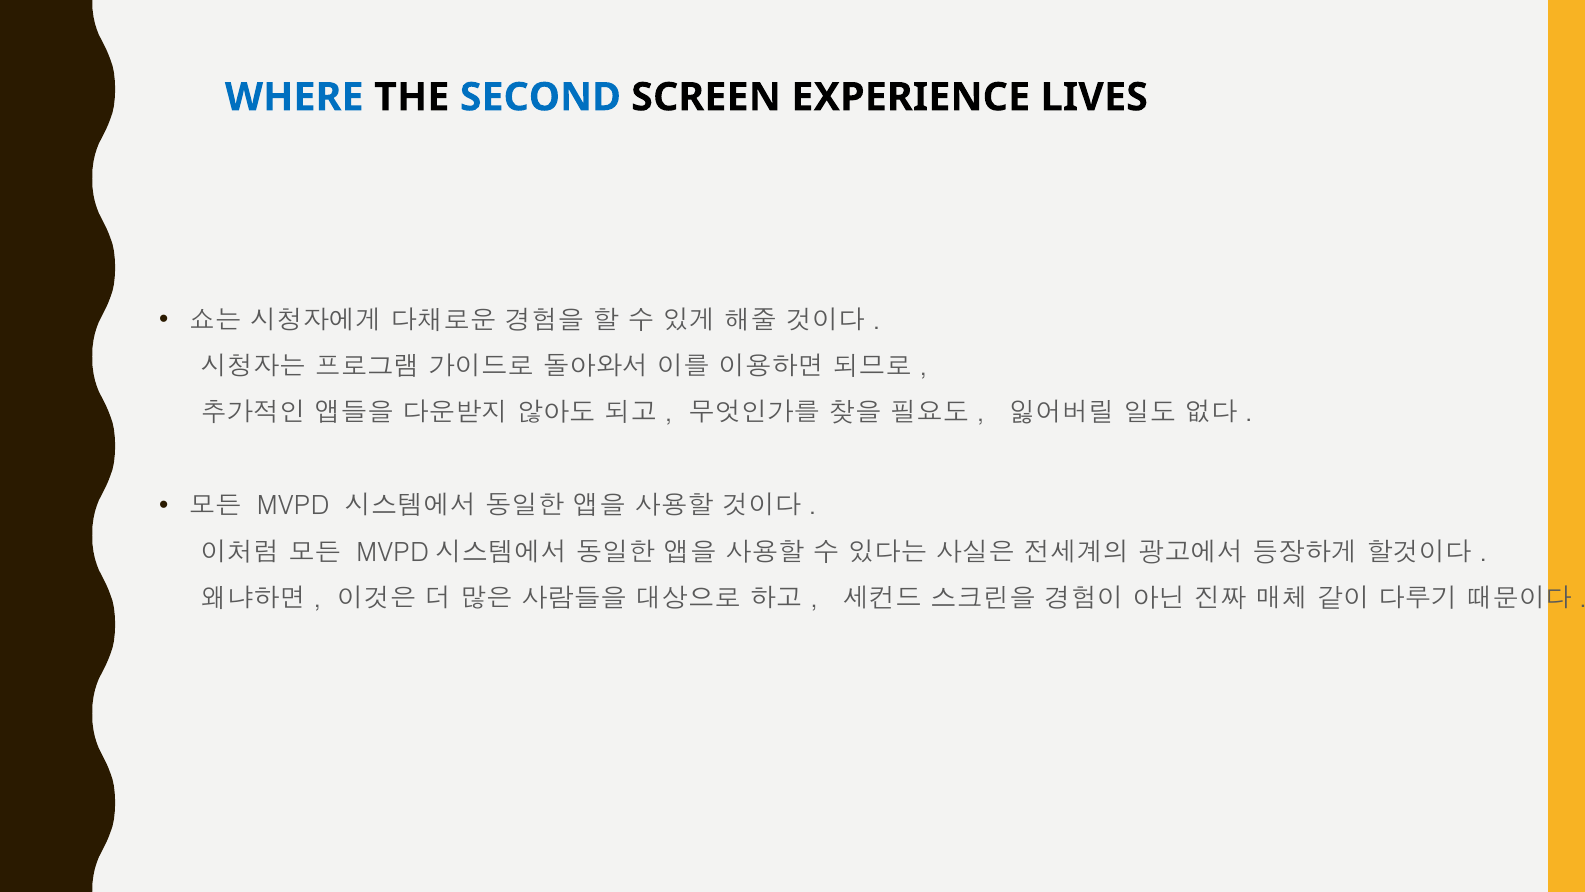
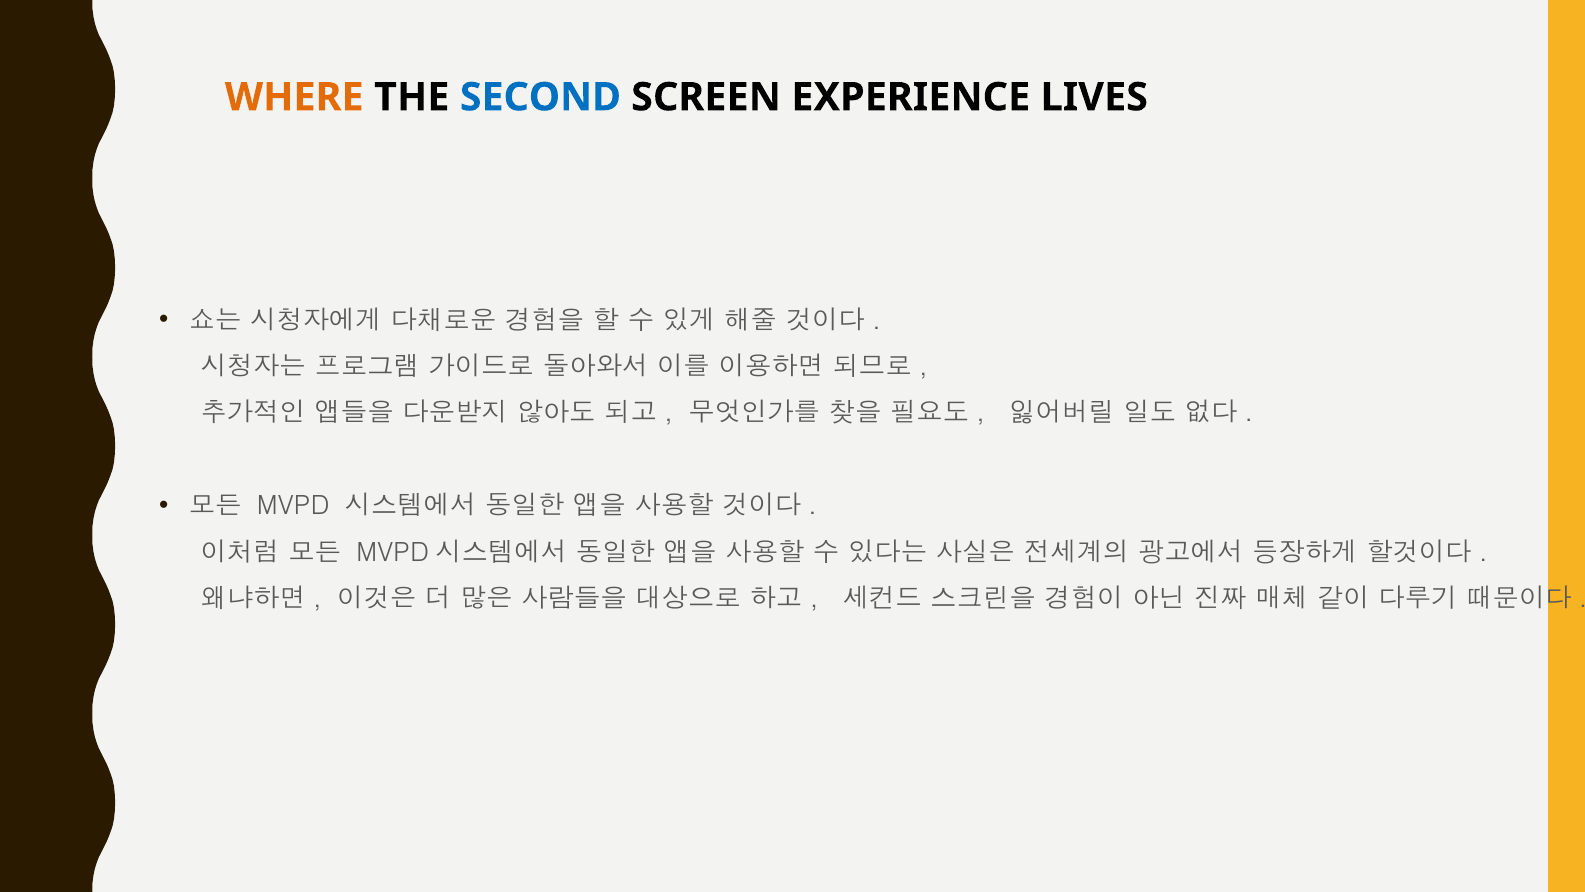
WHERE colour: blue -> orange (294, 97)
